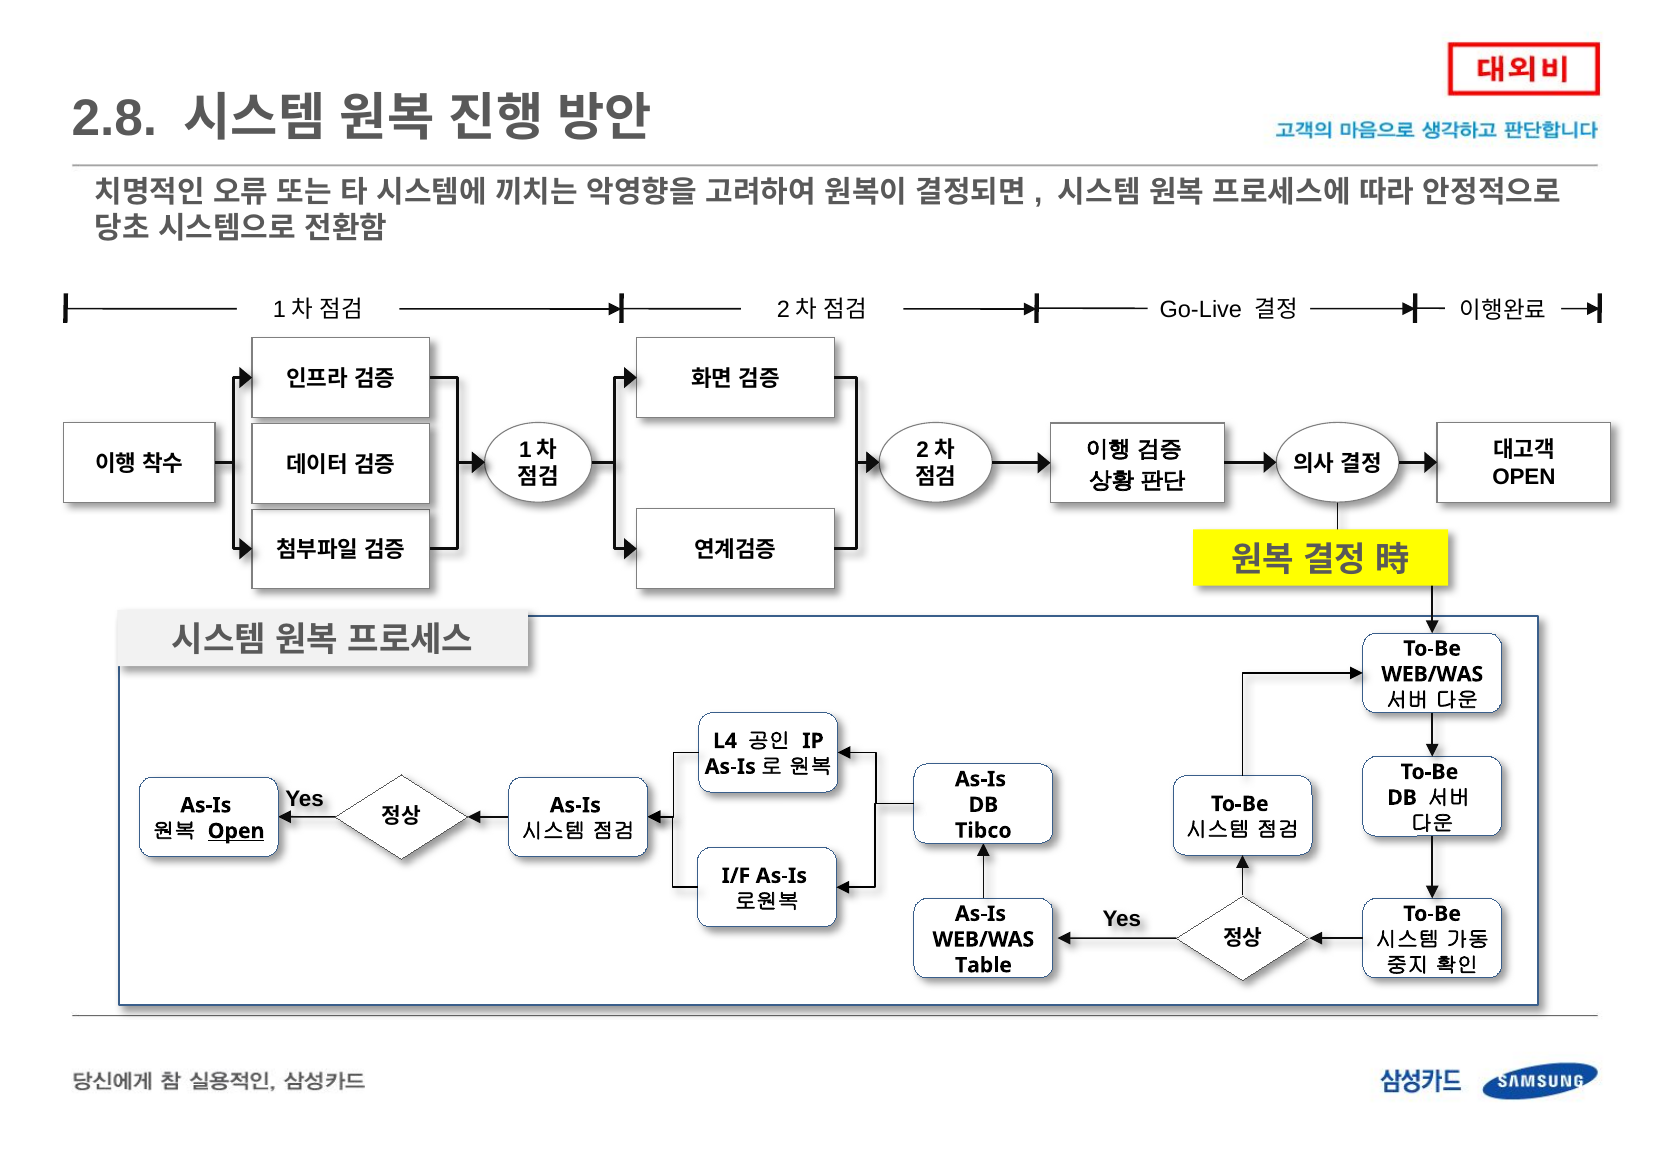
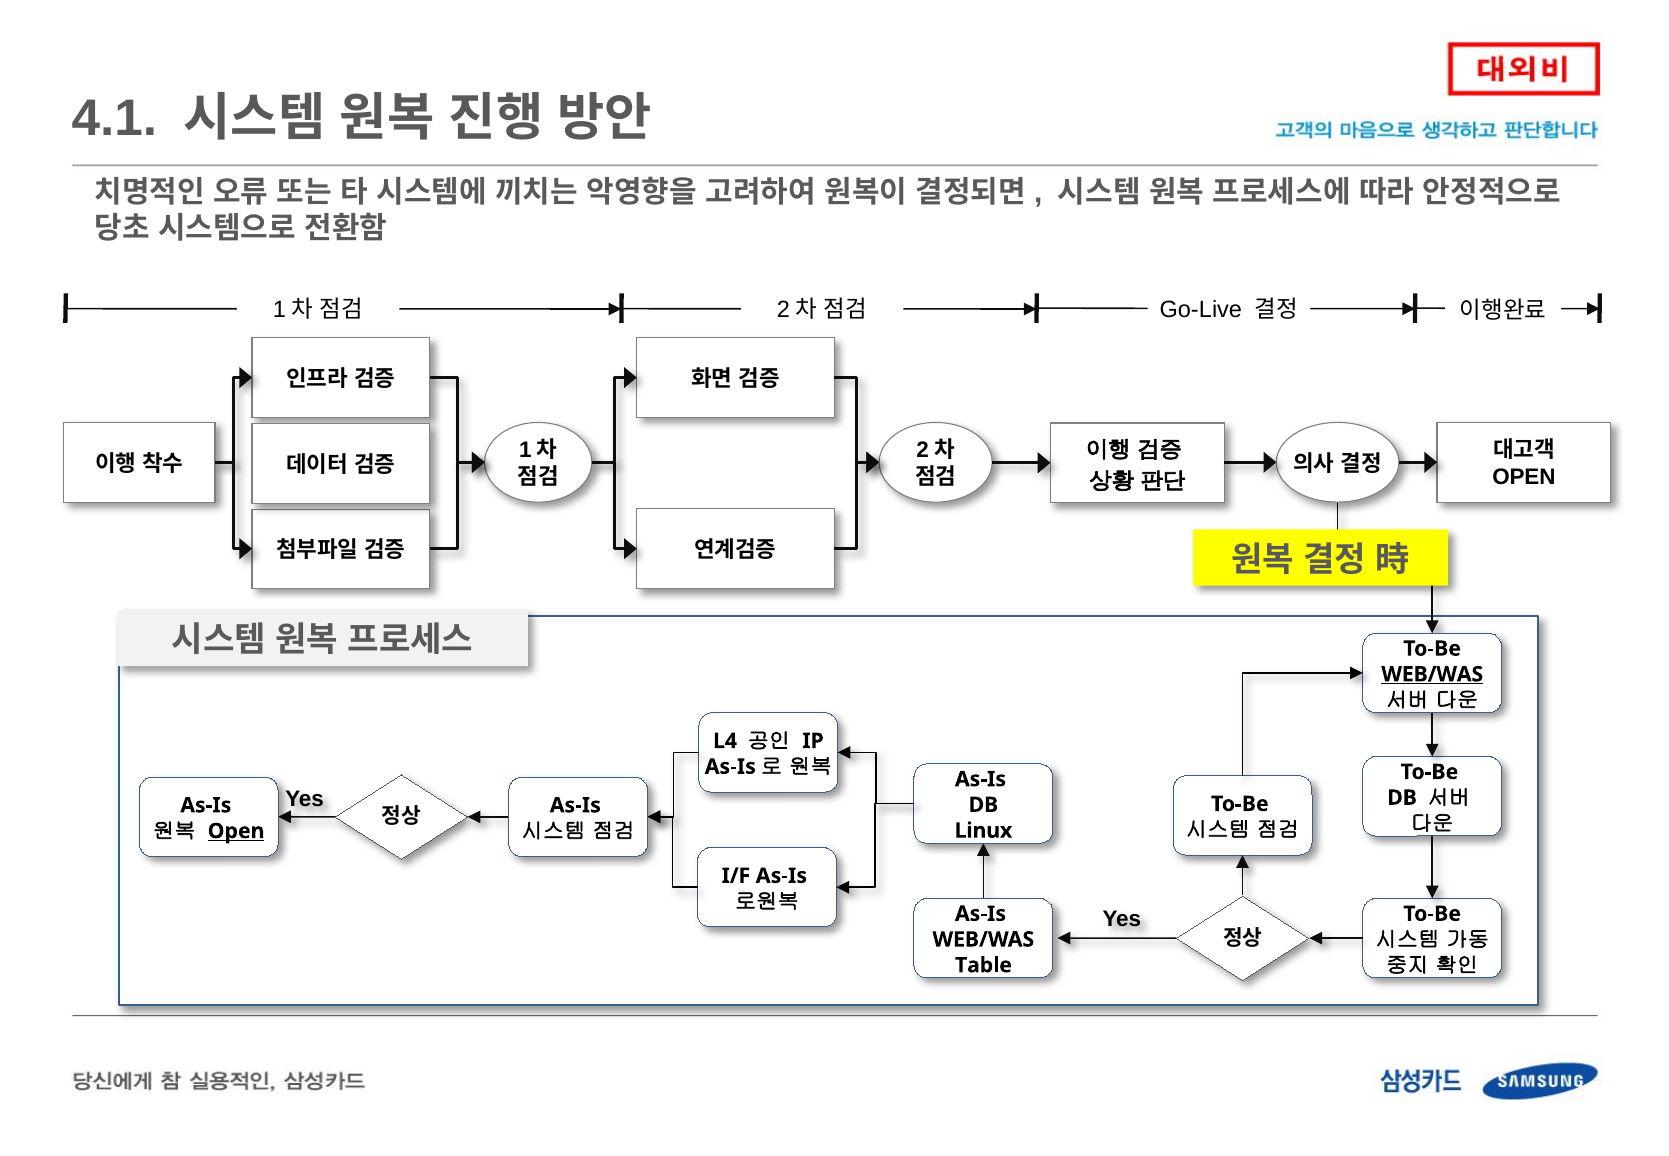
2.8: 2.8 -> 4.1 (114, 118)
WEB/WAS underline: none -> present (1432, 674)
Tibco: Tibco -> Linux (983, 830)
